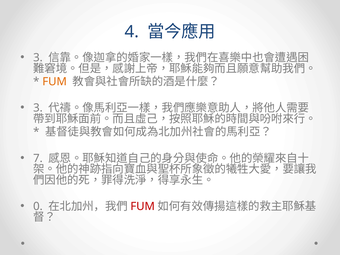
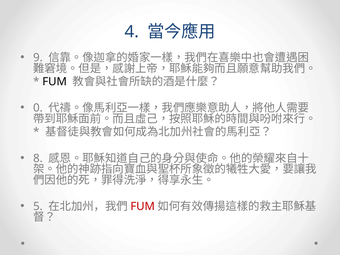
3: 3 -> 9 (38, 58)
FUM colour: orange -> black (55, 82)
3: 3 -> 0 (38, 108)
7: 7 -> 8 (38, 158)
0: 0 -> 5 (38, 206)
